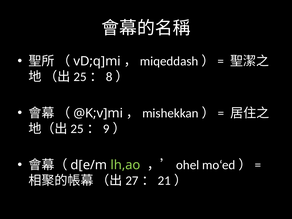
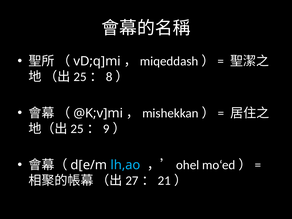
lh,ao colour: light green -> light blue (125, 165)
